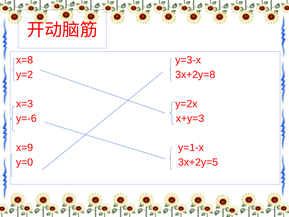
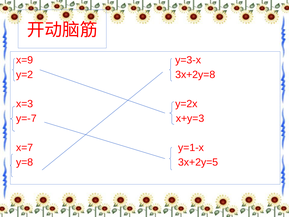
x=8: x=8 -> x=9 (25, 60)
y=-6: y=-6 -> y=-7 (26, 118)
x=9: x=9 -> x=7 (25, 147)
y=0: y=0 -> y=8 (25, 162)
